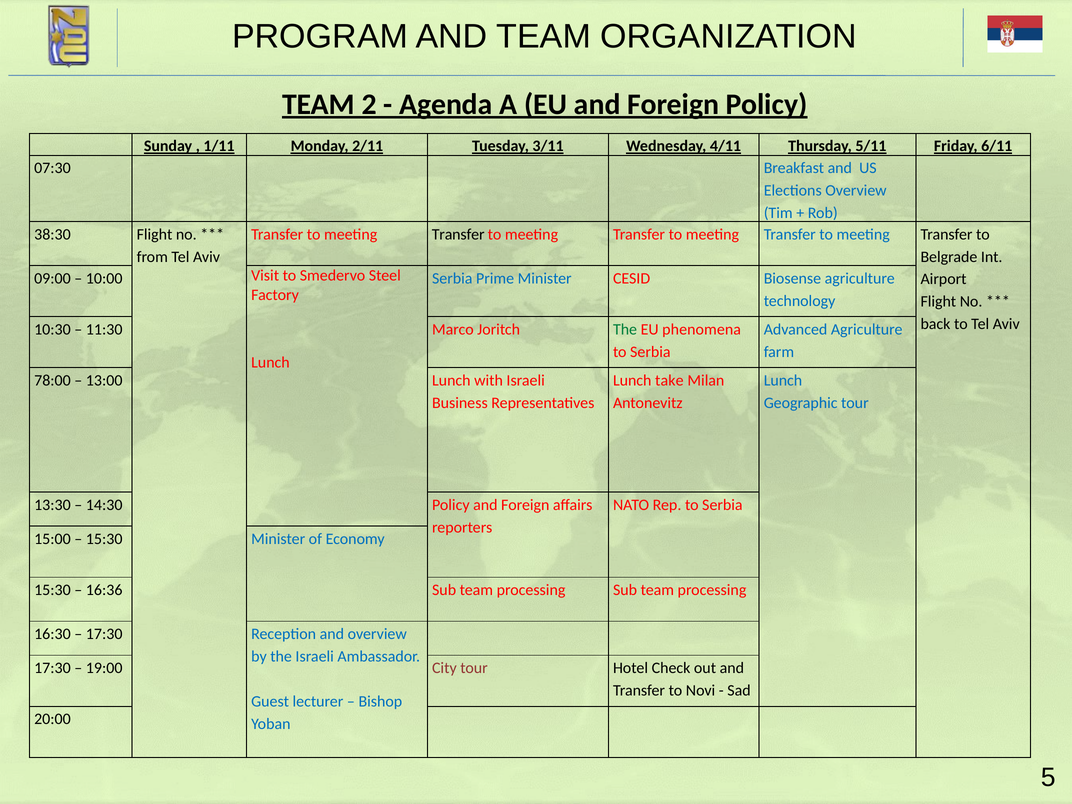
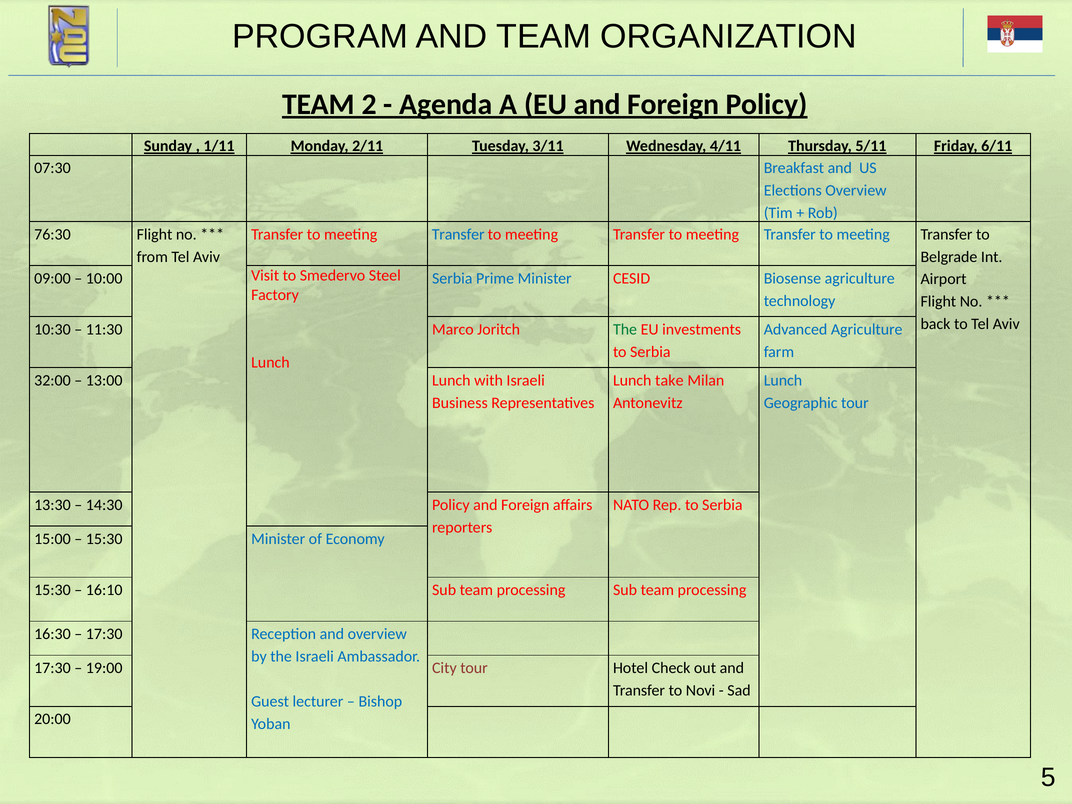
38:30: 38:30 -> 76:30 (52, 234)
Transfer colour: black -> blue (458, 234)
phenomena: phenomena -> investments (702, 329)
78:00: 78:00 -> 32:00 (52, 380)
16:36: 16:36 -> 16:10 (104, 590)
